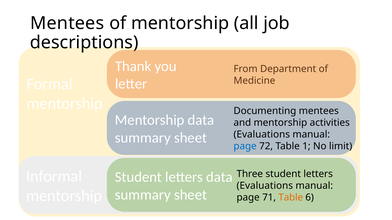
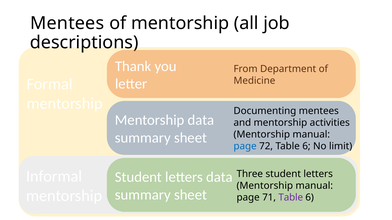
Evaluations: Evaluations -> Mentorship (262, 135)
72 Table 1: 1 -> 6 (306, 147)
Evaluations: Evaluations -> Mentorship (265, 186)
Table colour: orange -> purple (291, 198)
